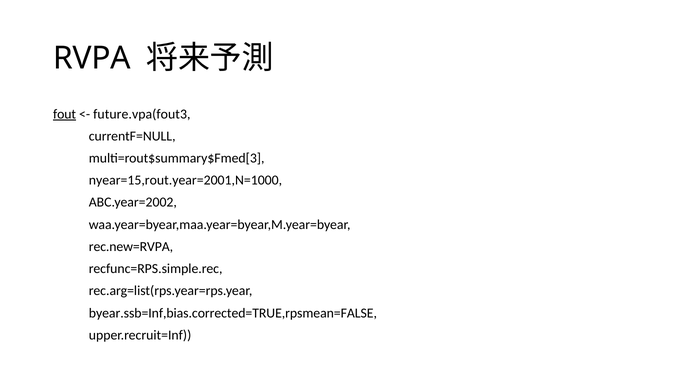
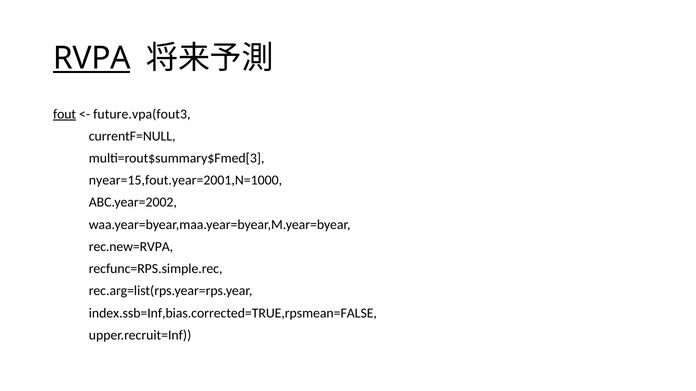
RVPA underline: none -> present (92, 58)
nyear=15,rout.year=2001,N=1000: nyear=15,rout.year=2001,N=1000 -> nyear=15,fout.year=2001,N=1000 (185, 181)
byear.ssb=Inf,bias.corrected=TRUE,rpsmean=FALSE: byear.ssb=Inf,bias.corrected=TRUE,rpsmean=FALSE -> index.ssb=Inf,bias.corrected=TRUE,rpsmean=FALSE (233, 313)
